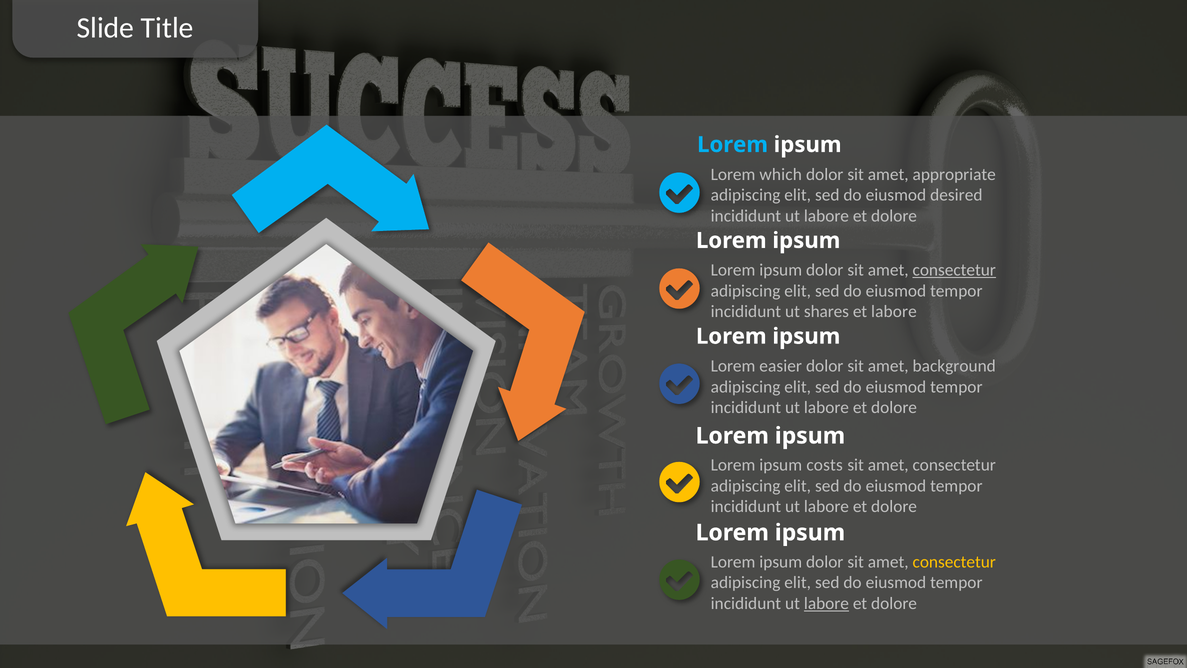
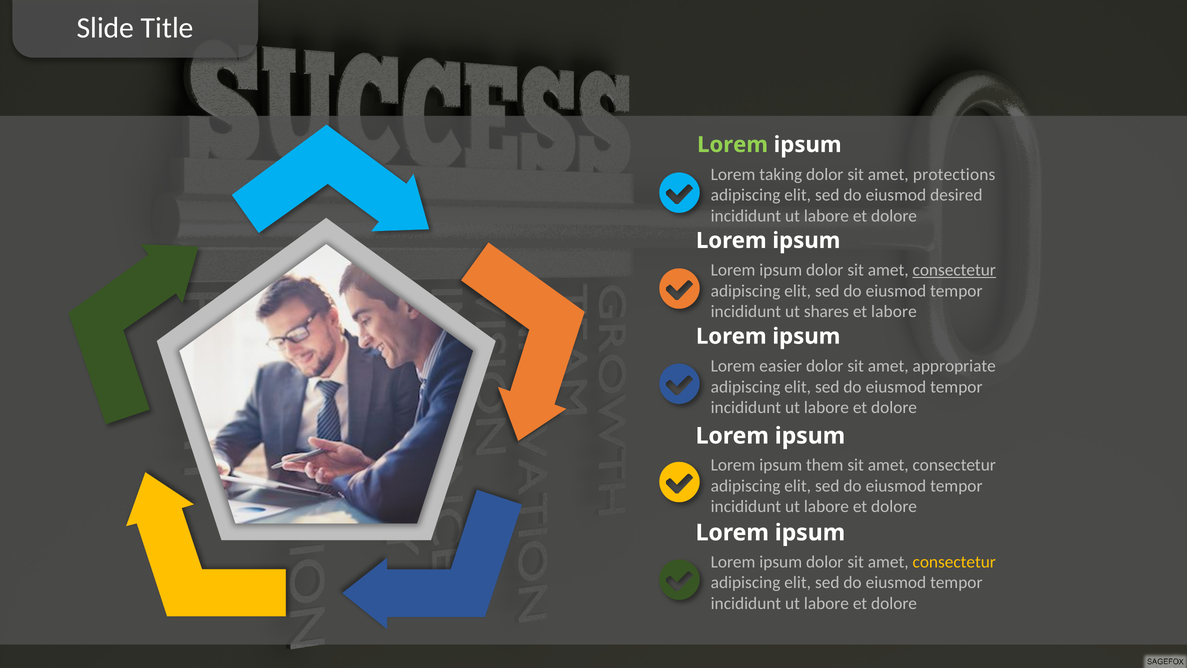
Lorem colour: light blue -> light green (733, 145)
which: which -> taking (781, 174)
appropriate: appropriate -> protections (954, 174)
background: background -> appropriate (954, 366)
costs: costs -> them (825, 465)
labore underline: present -> none (826, 603)
